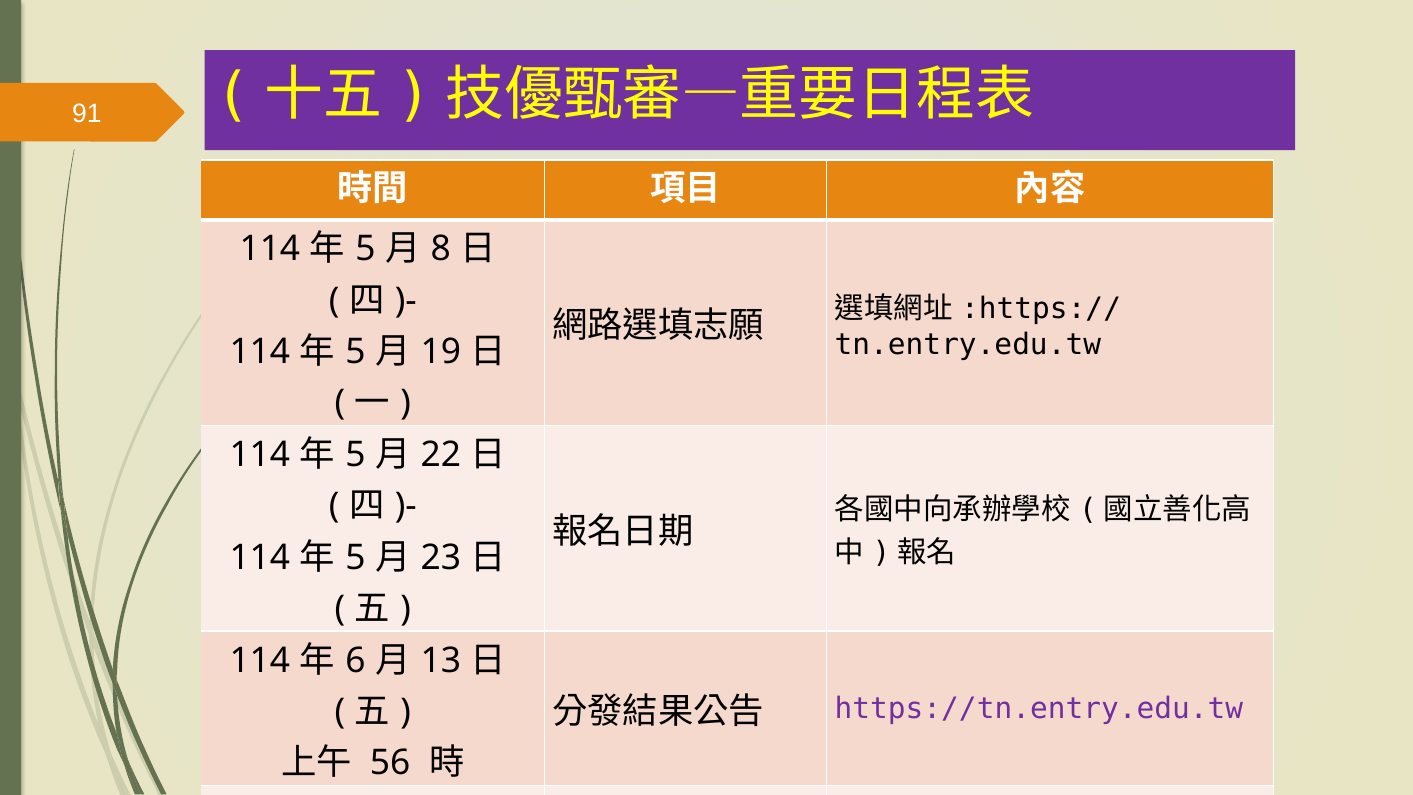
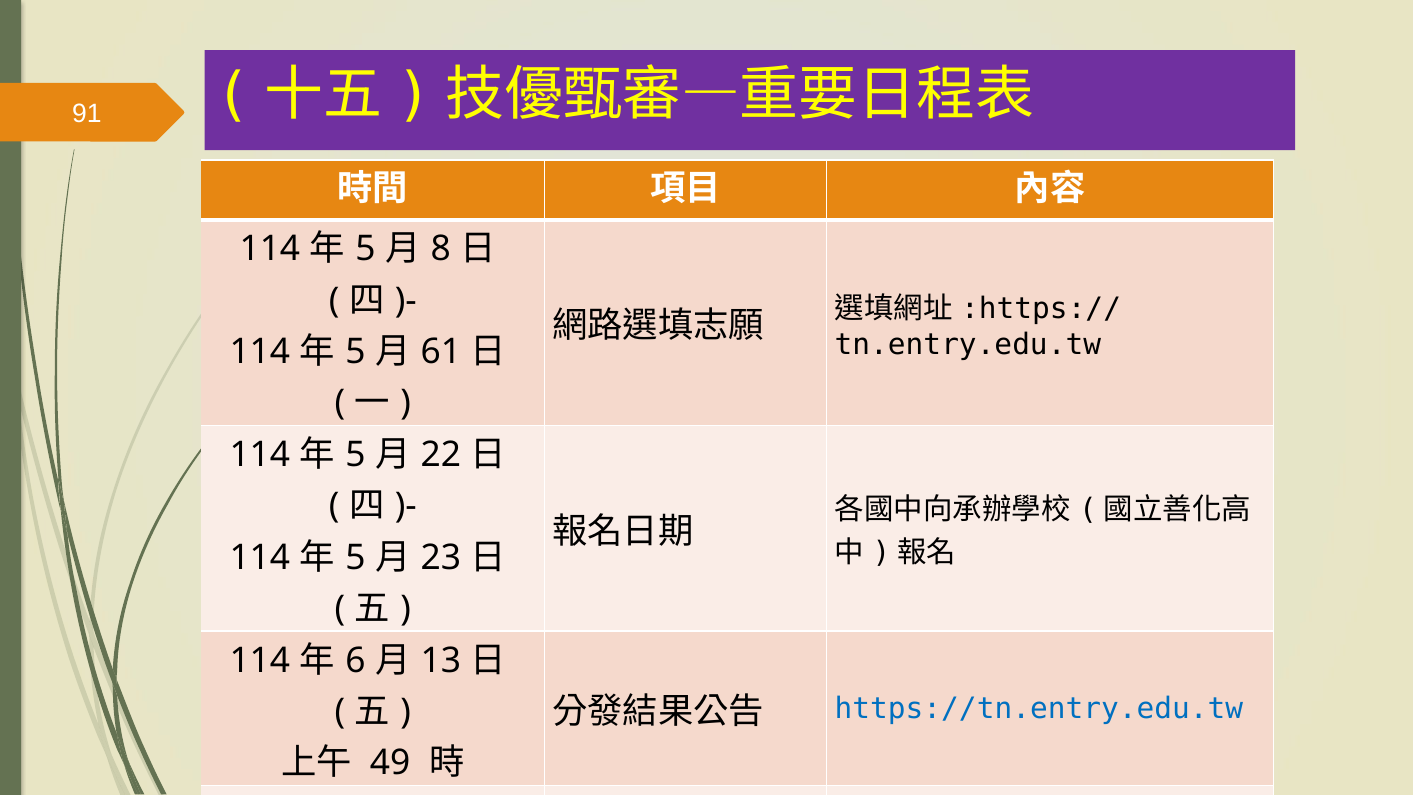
19: 19 -> 61 (441, 352)
https://tn.entry.edu.tw colour: purple -> blue (1039, 709)
56: 56 -> 49 (390, 763)
